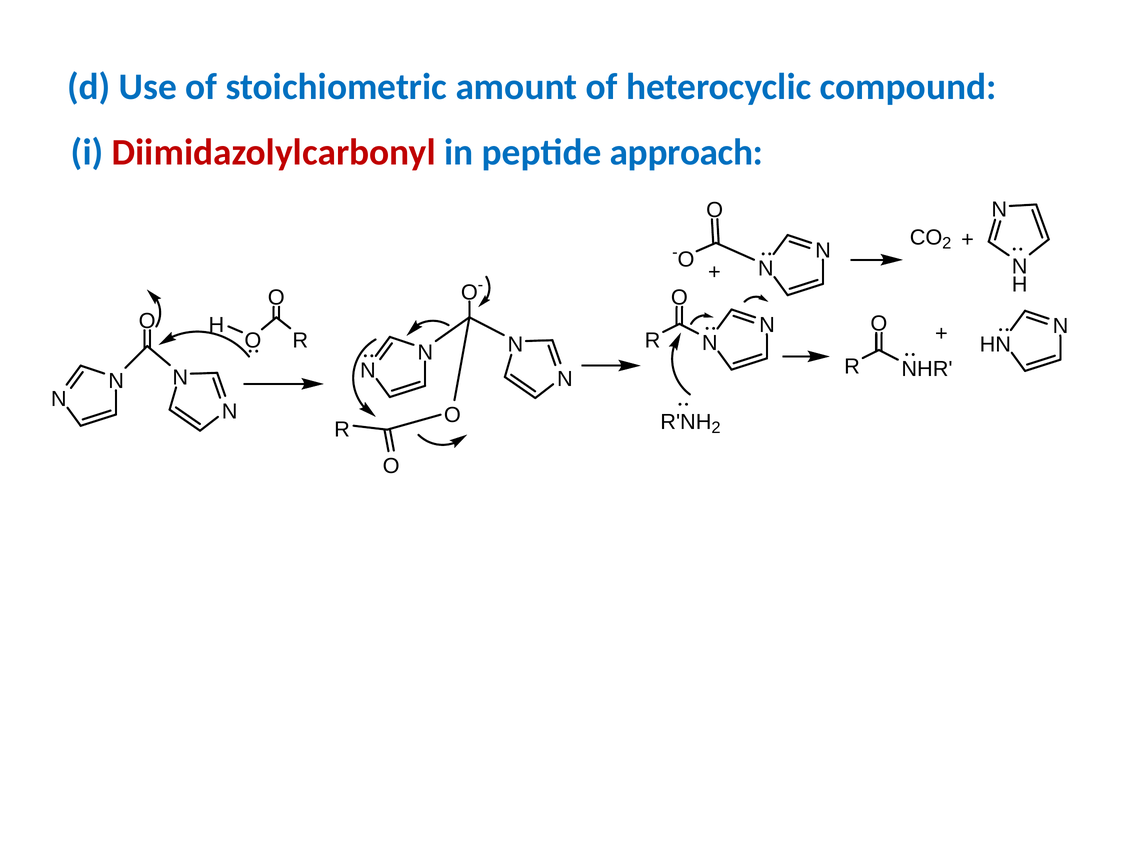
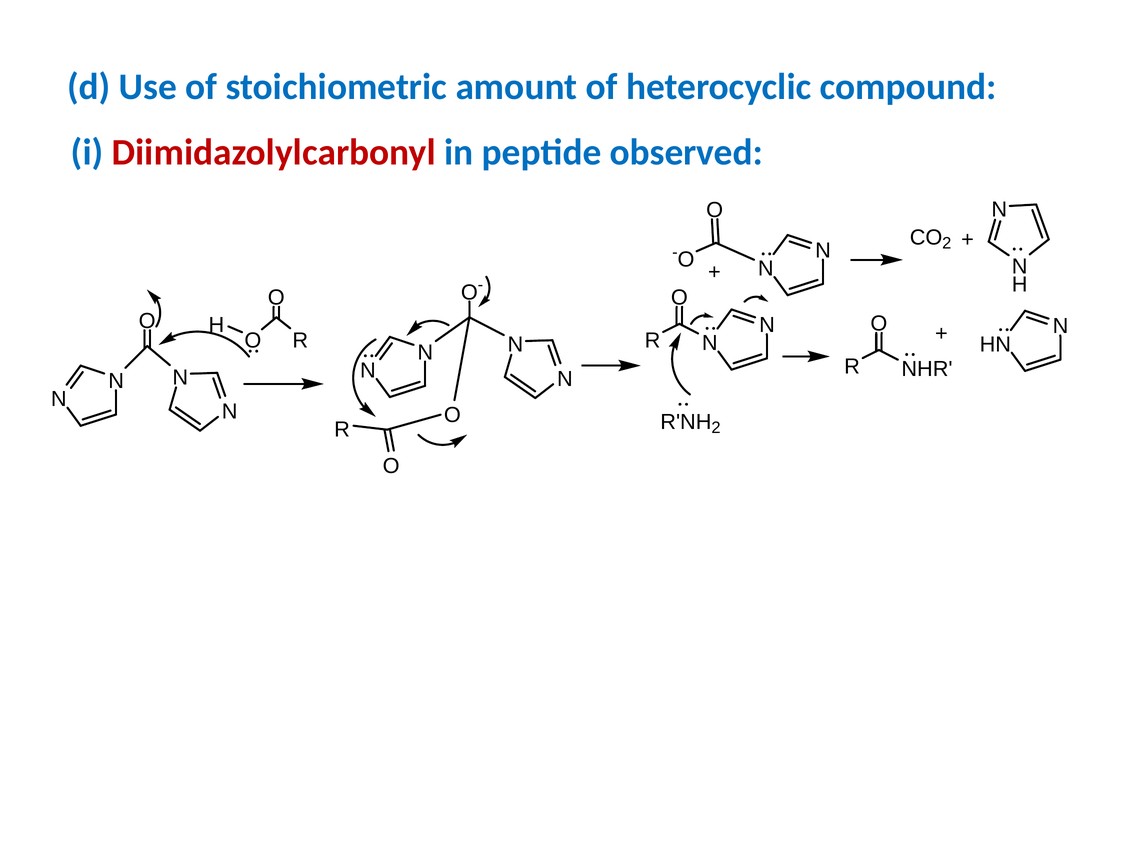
approach: approach -> observed (686, 152)
